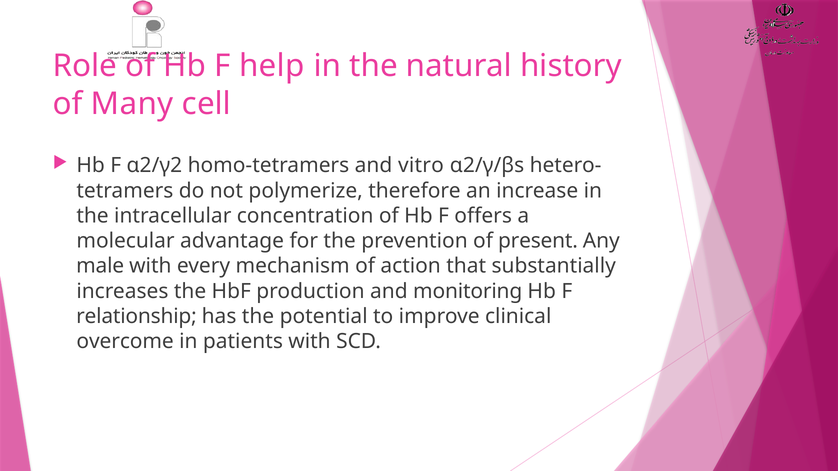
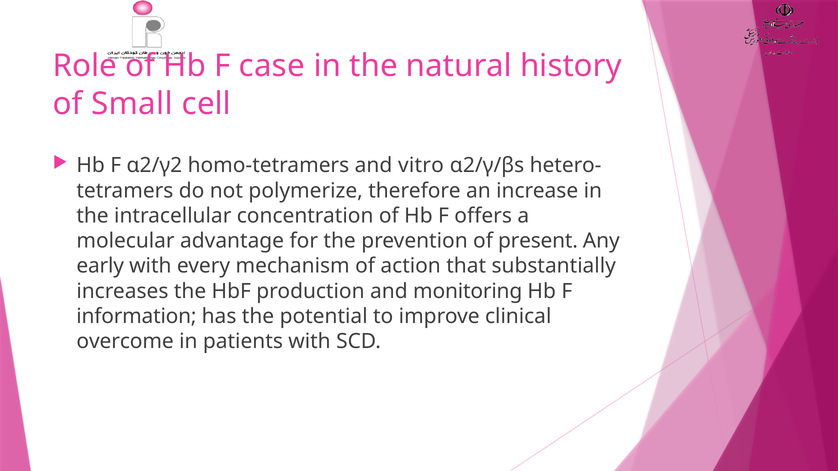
help: help -> case (272, 66)
Many: Many -> Small (132, 104)
male: male -> early (100, 266)
relationship: relationship -> information (136, 317)
